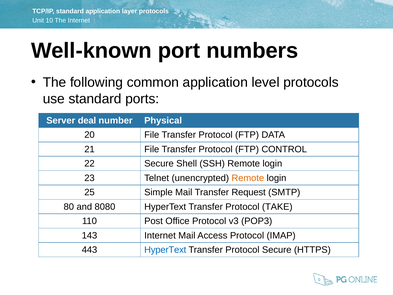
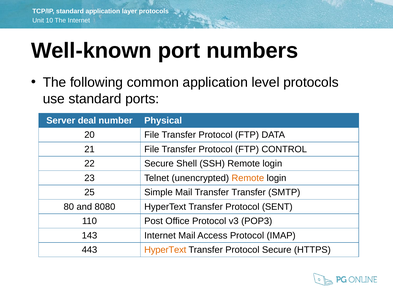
Transfer Request: Request -> Transfer (249, 192)
TAKE: TAKE -> SENT (277, 207)
HyperText colour: blue -> orange (165, 250)
